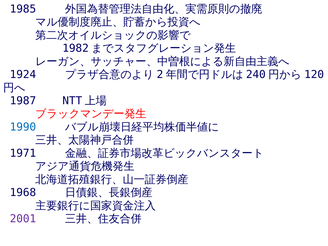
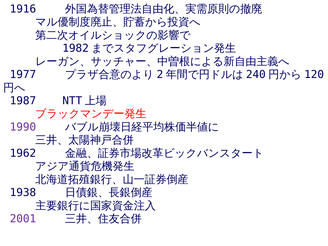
1985: 1985 -> 1916 (23, 9)
1924: 1924 -> 1977 (23, 75)
1990 colour: blue -> purple (23, 127)
1971: 1971 -> 1962 (23, 153)
1968: 1968 -> 1938 (23, 193)
